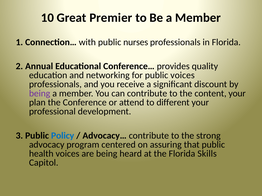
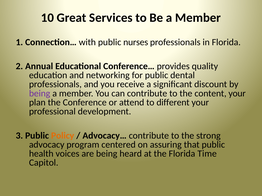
Premier: Premier -> Services (111, 18)
public voices: voices -> dental (183, 75)
Policy colour: blue -> orange (63, 136)
Skills: Skills -> Time (207, 154)
